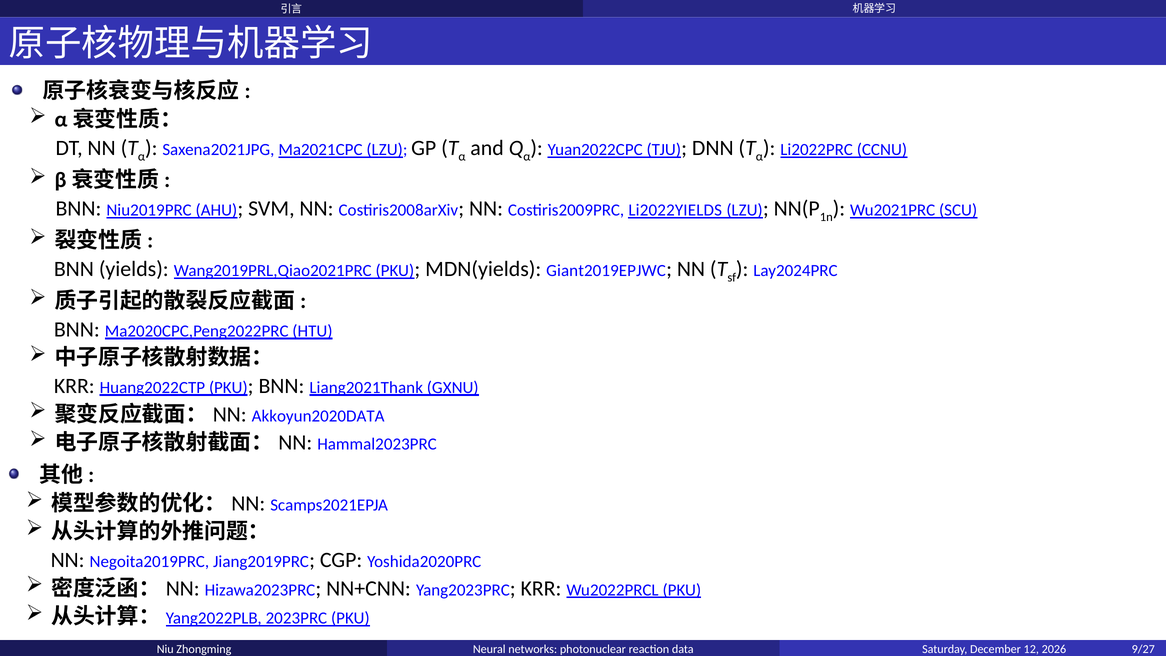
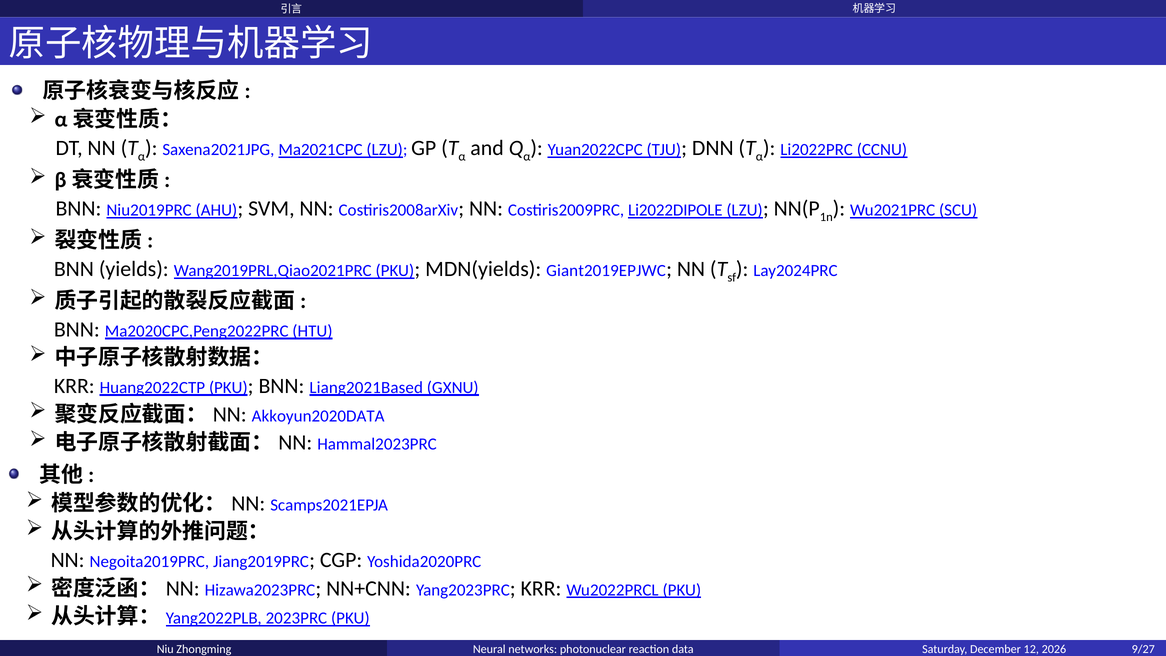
Li2022YIELDS: Li2022YIELDS -> Li2022DIPOLE (675, 210)
Liang2021Thank: Liang2021Thank -> Liang2021Based (366, 388)
